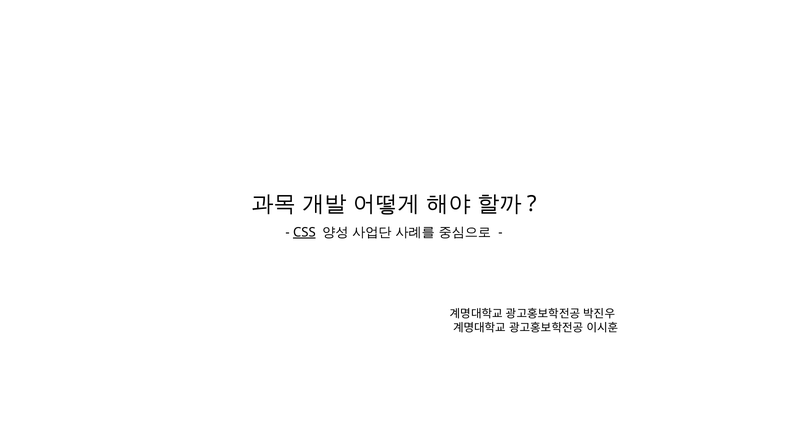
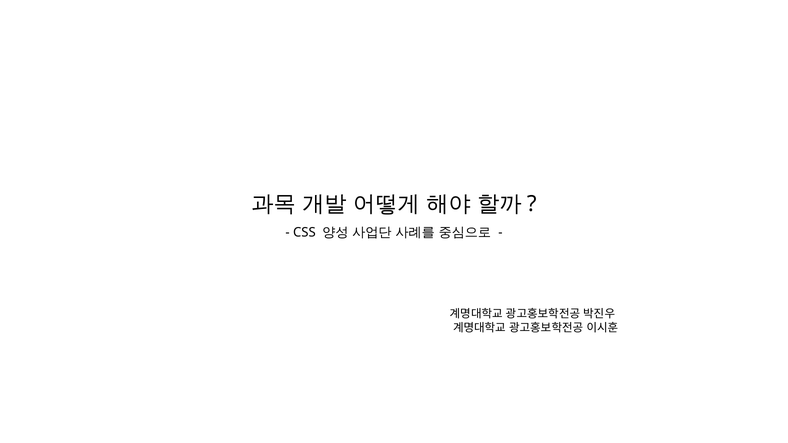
CSS underline: present -> none (304, 233)
